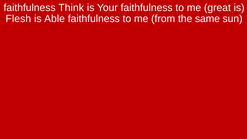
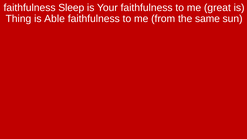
Think: Think -> Sleep (71, 8)
Flesh: Flesh -> Thing (18, 19)
